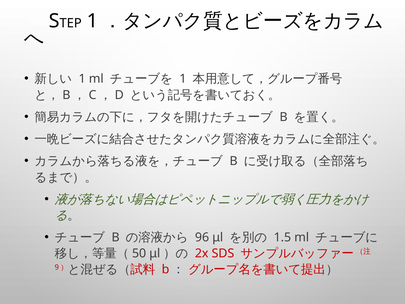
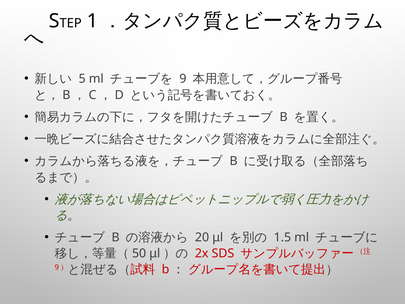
1: 1 -> 5 (82, 79)
1: 1 -> 9 (183, 79)
96: 96 -> 20 (202, 237)
